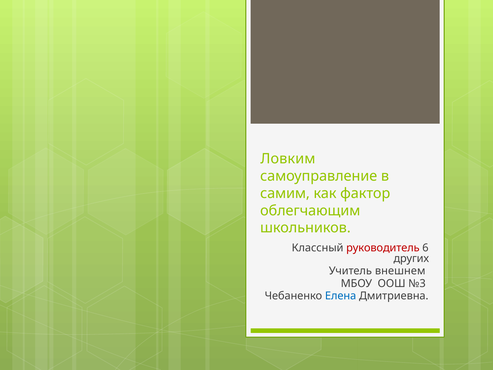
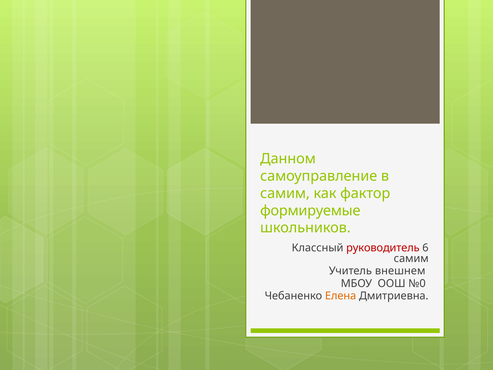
Ловким: Ловким -> Данном (288, 159)
облегчающим: облегчающим -> формируемые (310, 210)
других: других -> самим (411, 258)
№3: №3 -> №0 (417, 283)
Елена colour: blue -> orange (341, 296)
